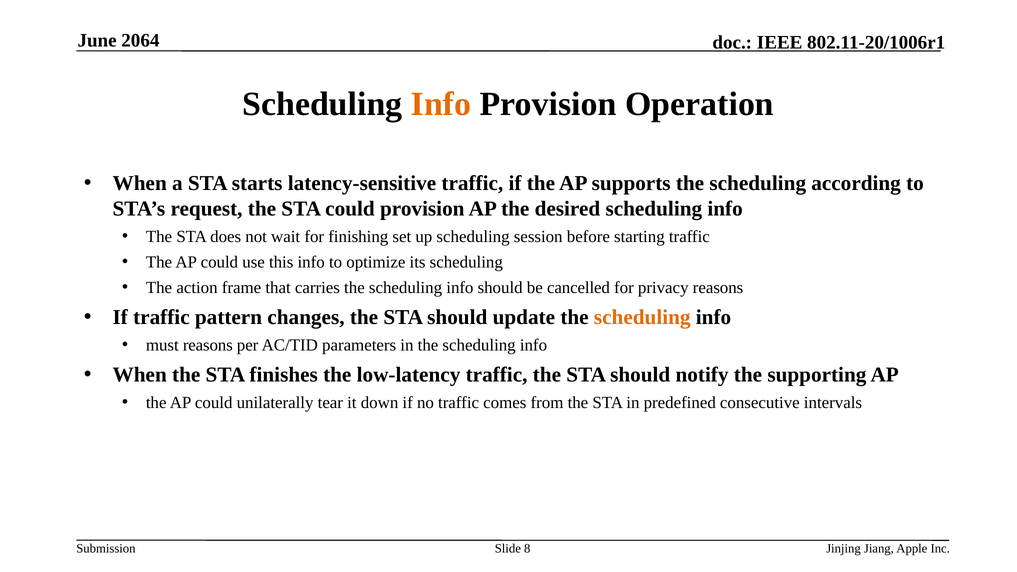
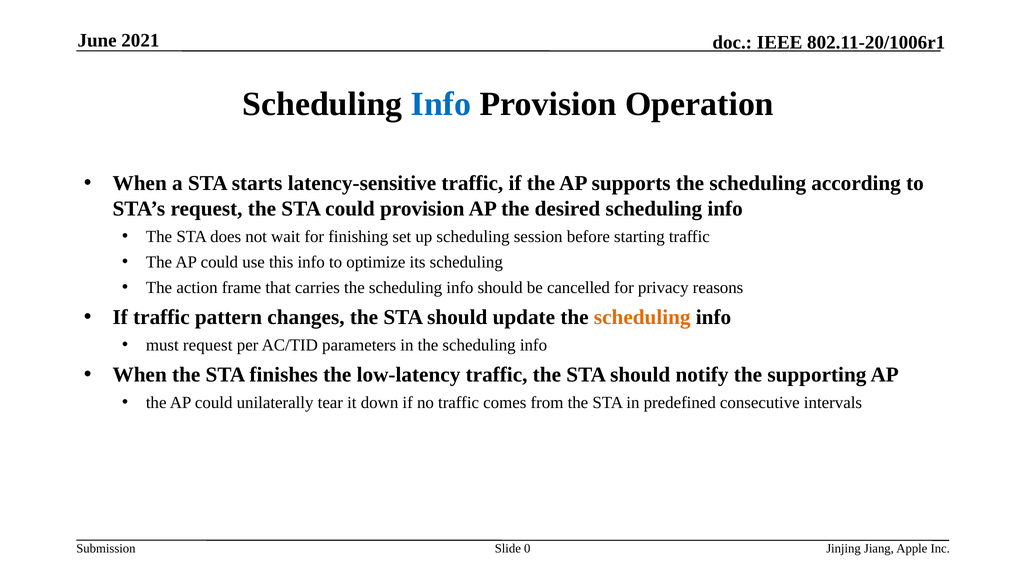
2064: 2064 -> 2021 (140, 40)
Info colour: orange -> blue (441, 104)
must reasons: reasons -> request (208, 345)
8: 8 -> 0 (527, 549)
